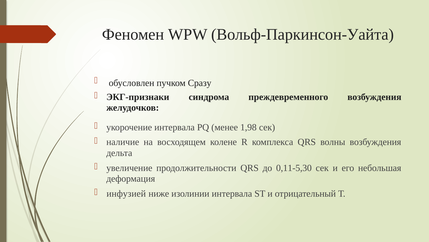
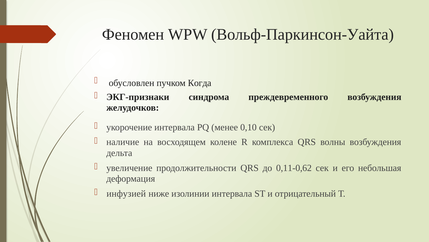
Сразу: Сразу -> Когда (200, 83)
1,98: 1,98 -> 0,10 (248, 127)
0,11-5,30: 0,11-5,30 -> 0,11-0,62 (294, 167)
